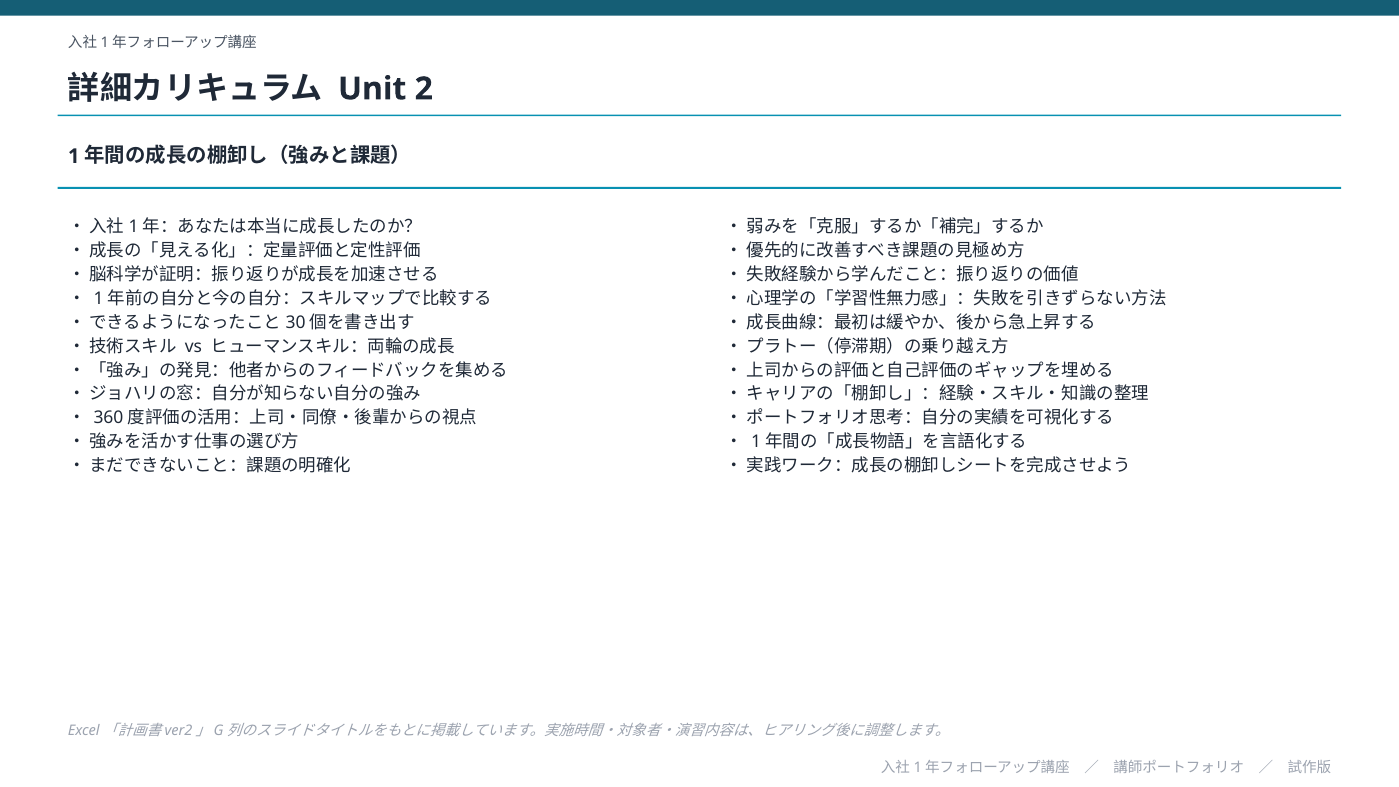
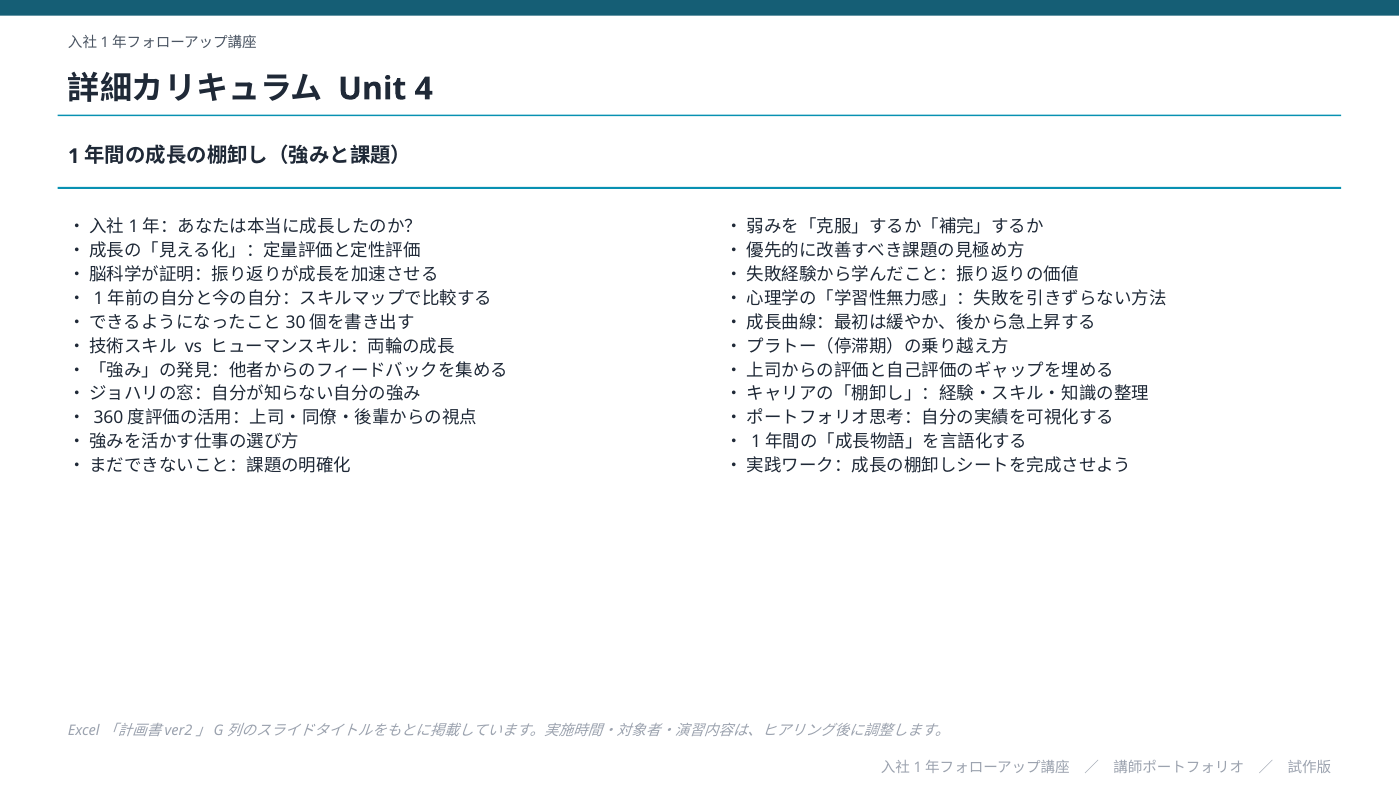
2: 2 -> 4 (424, 89)
